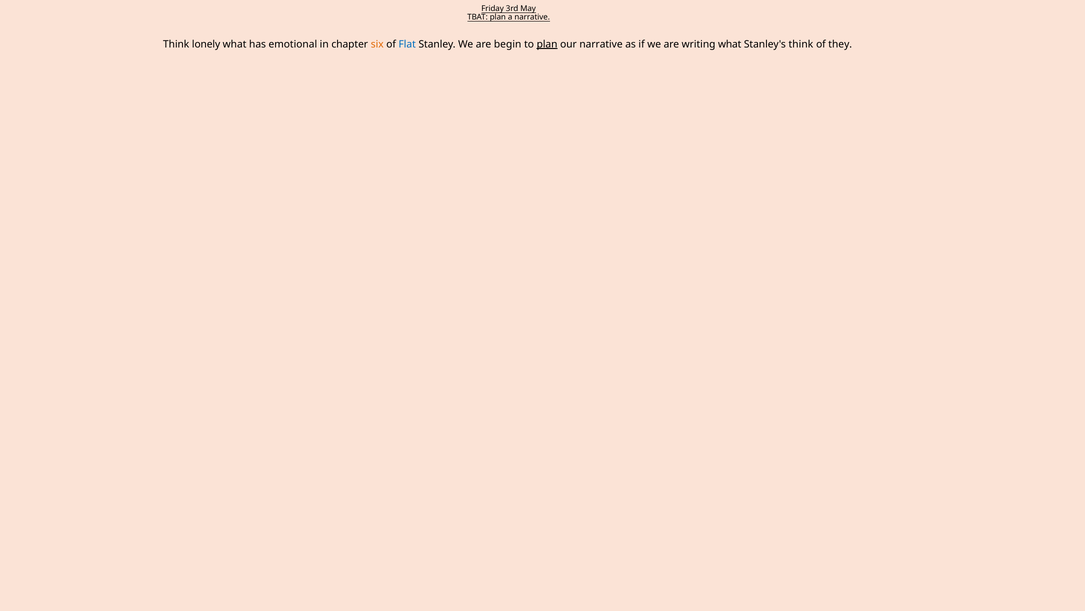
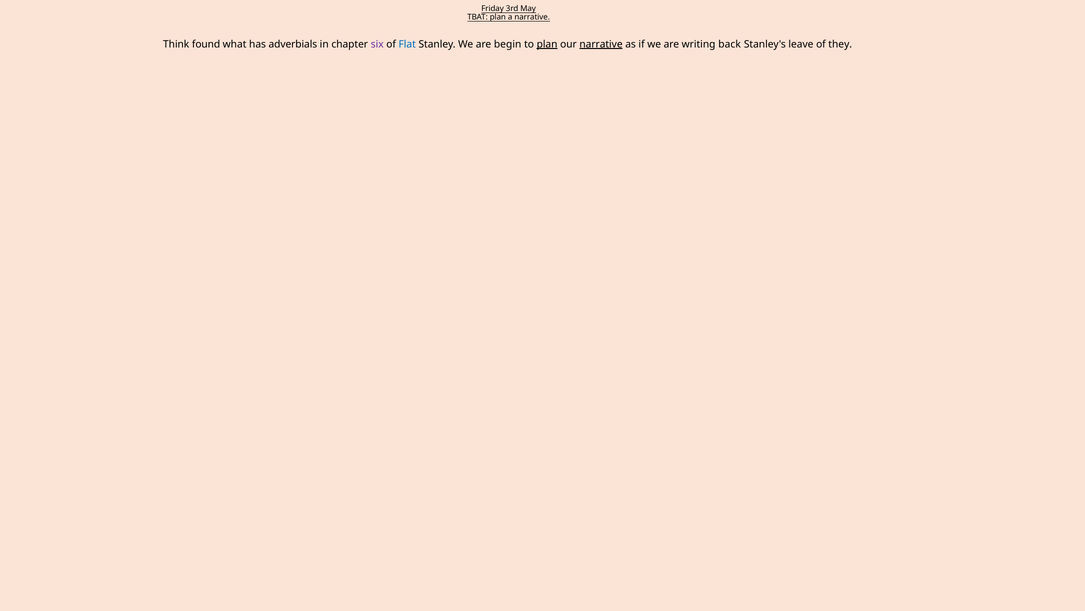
lonely: lonely -> found (206, 44)
emotional: emotional -> adverbials (293, 44)
six colour: orange -> purple (377, 44)
narrative underline: none -> present (601, 44)
writing what: what -> back (730, 44)
Stanley's think: think -> leave (801, 44)
